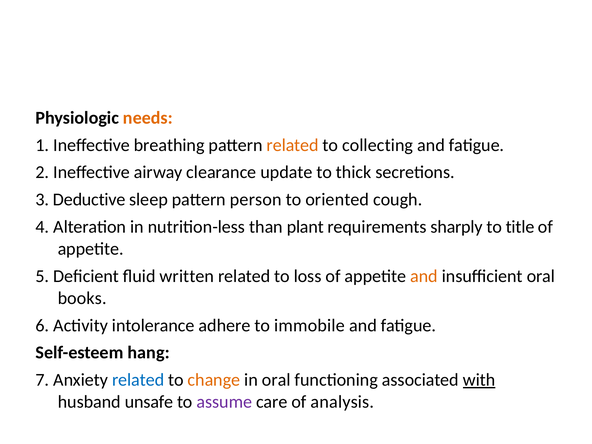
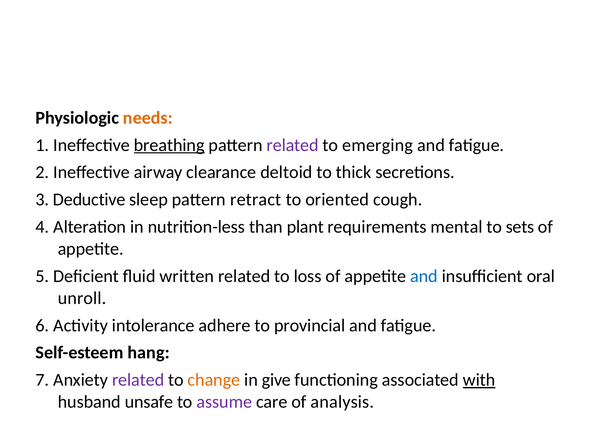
breathing underline: none -> present (169, 145)
related colour: orange -> purple (293, 145)
collecting: collecting -> emerging (378, 145)
update: update -> deltoid (286, 172)
person: person -> retract (256, 200)
sharply: sharply -> mental (457, 227)
title: title -> sets (520, 227)
and colour: orange -> blue (424, 276)
books: books -> unroll (82, 298)
immobile: immobile -> provincial (310, 325)
related colour: blue -> purple (138, 380)
in oral: oral -> give (276, 380)
